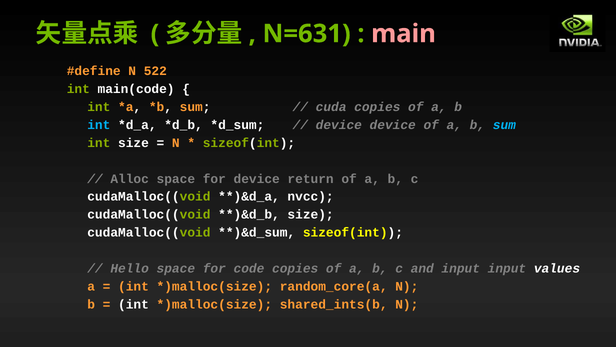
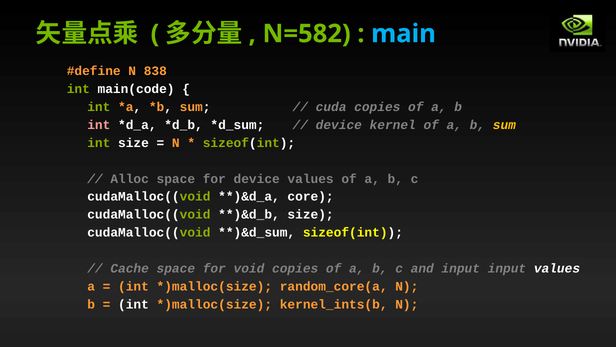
N=631: N=631 -> N=582 (307, 34)
main colour: pink -> light blue (404, 34)
522: 522 -> 838 (155, 71)
int colour: light blue -> pink (99, 125)
device device: device -> kernel (393, 125)
sum colour: light blue -> yellow (504, 125)
device return: return -> values (311, 179)
nvcc: nvcc -> core (311, 196)
Hello: Hello -> Cache (130, 268)
code: code -> void (249, 268)
shared_ints(b: shared_ints(b -> kernel_ints(b (334, 304)
